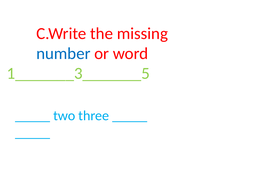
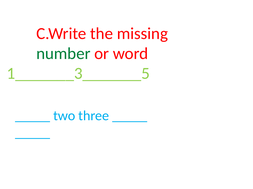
number colour: blue -> green (63, 54)
